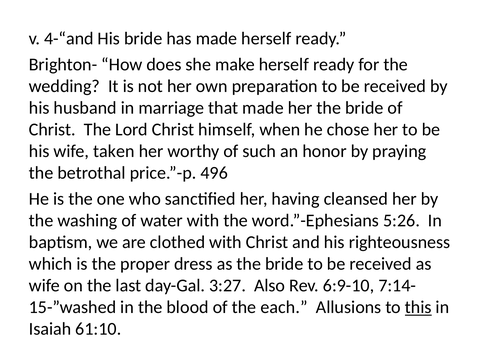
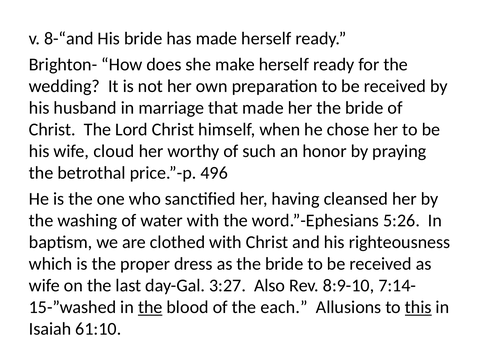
4-“and: 4-“and -> 8-“and (69, 39)
taken: taken -> cloud (114, 151)
6:9-10: 6:9-10 -> 8:9-10 (349, 285)
the underline: none -> present (150, 307)
